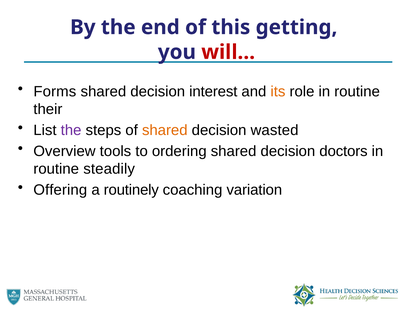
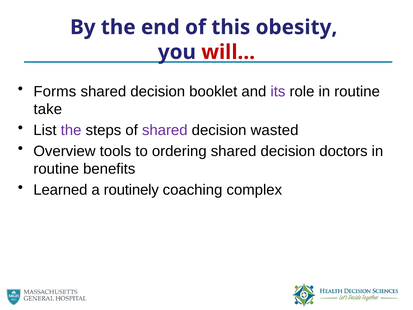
getting: getting -> obesity (296, 27)
interest: interest -> booklet (213, 91)
its colour: orange -> purple (278, 91)
their: their -> take (48, 109)
shared colour: orange -> purple (165, 130)
steadily: steadily -> benefits (109, 169)
Offering: Offering -> Learned (60, 190)
variation: variation -> complex (254, 190)
